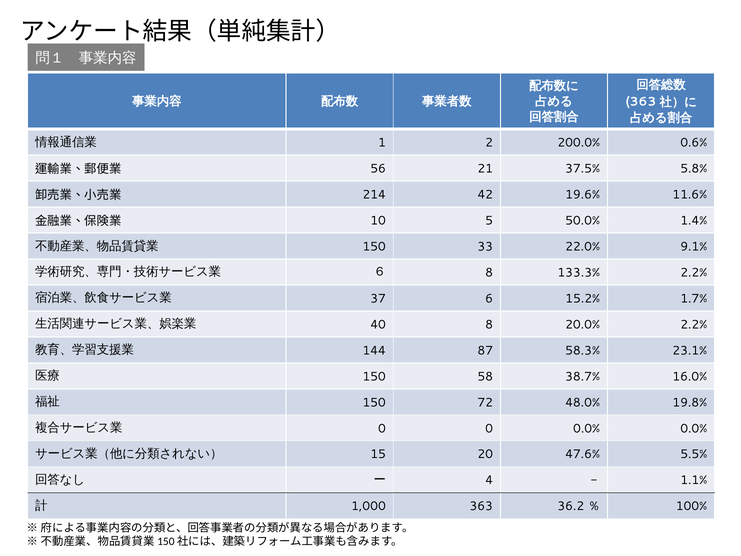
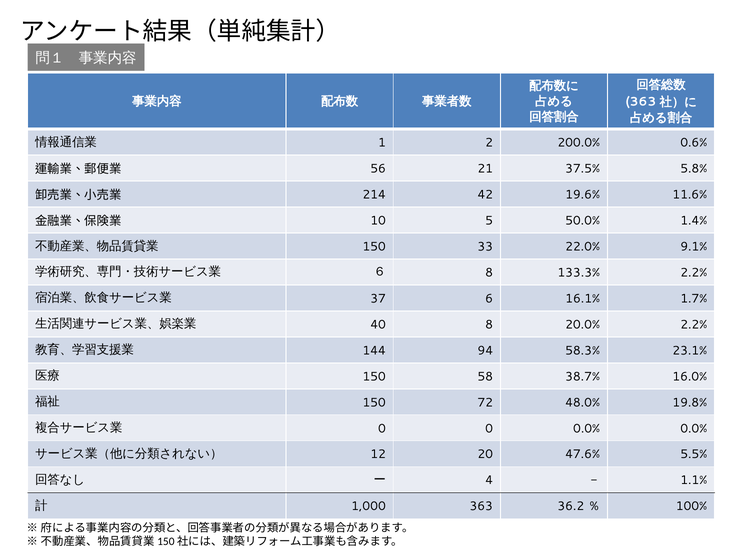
15.2%: 15.2% -> 16.1% (583, 298)
87: 87 -> 94 (485, 350)
15: 15 -> 12 (378, 454)
